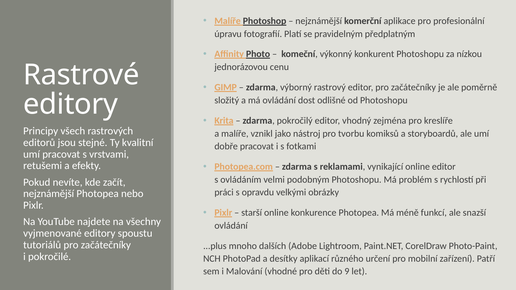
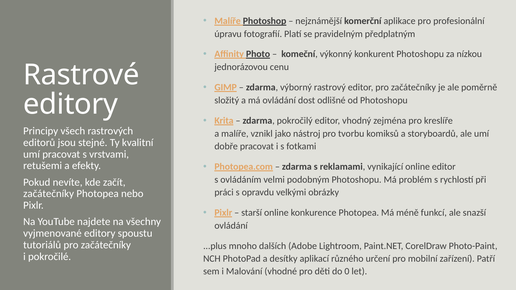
nejznámější: nejznámější -> začátečníky (49, 194)
9: 9 -> 0 (347, 272)
